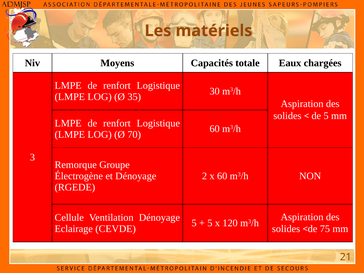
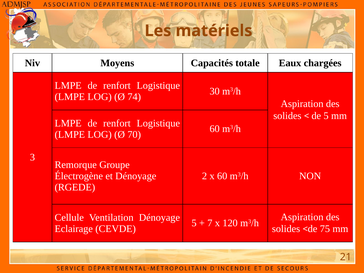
35: 35 -> 74 (134, 97)
5: 5 -> 7 (210, 223)
